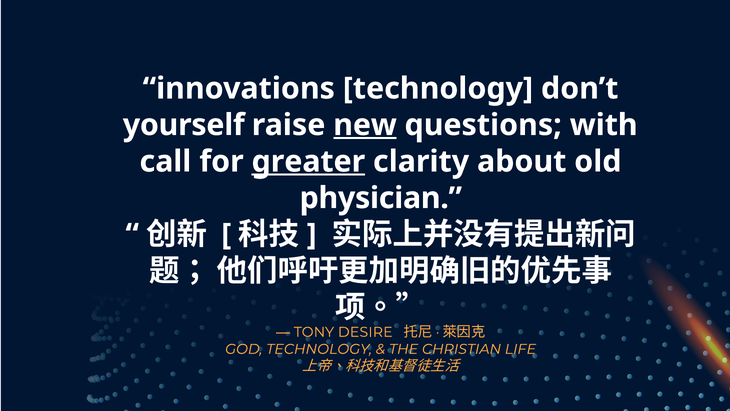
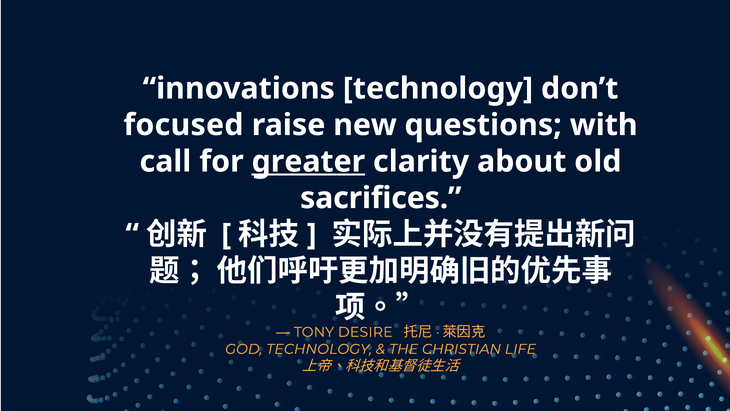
yourself: yourself -> focused (183, 125)
new underline: present -> none (365, 125)
physician: physician -> sacrifices (381, 198)
